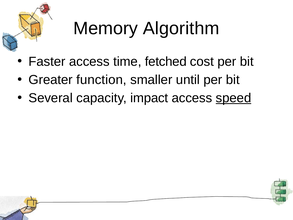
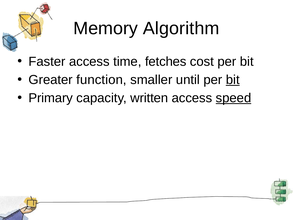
fetched: fetched -> fetches (166, 61)
bit underline: none -> present (233, 80)
Several: Several -> Primary (51, 98)
impact: impact -> written (149, 98)
